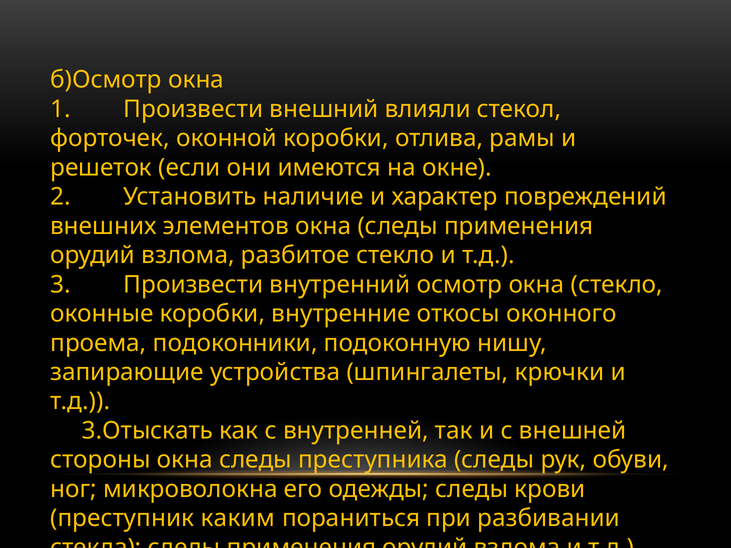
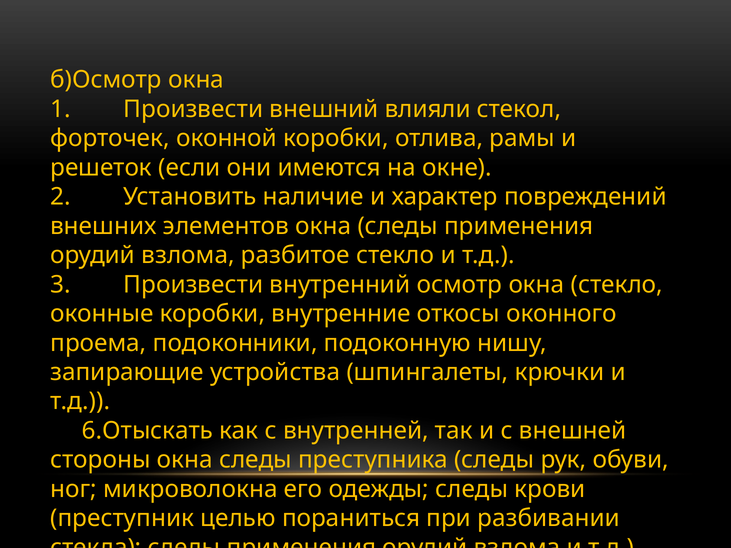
3.Отыскать: 3.Отыскать -> 6.Отыскать (148, 431)
каким: каким -> целью (238, 519)
